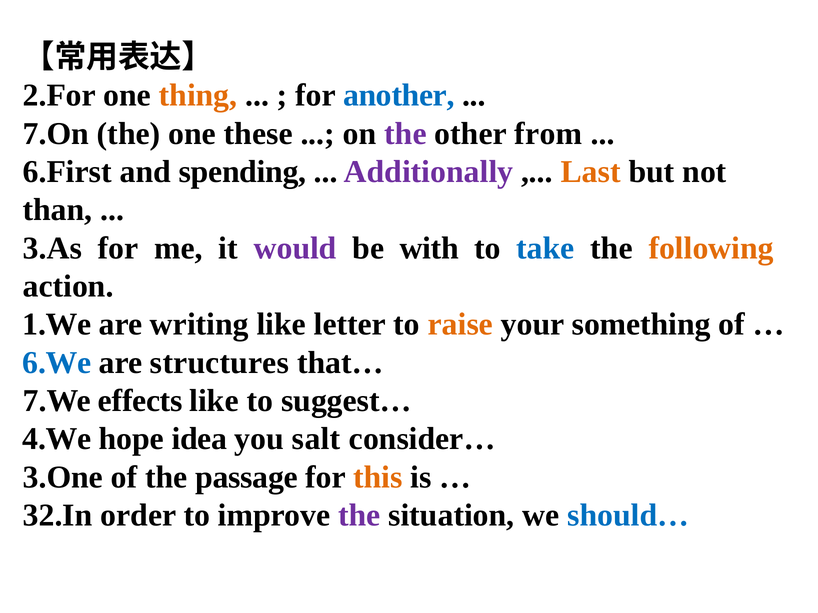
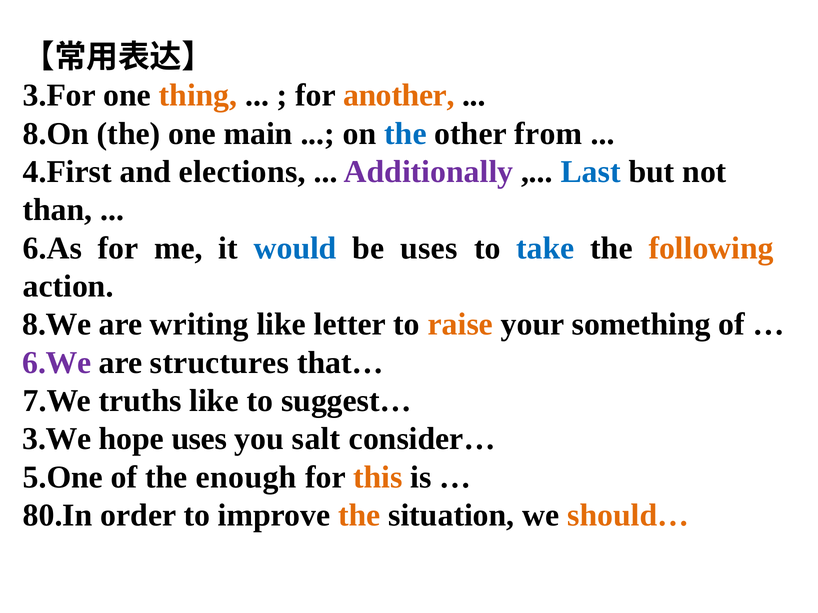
2.For: 2.For -> 3.For (59, 96)
another colour: blue -> orange (399, 96)
7.On: 7.On -> 8.On (56, 134)
these: these -> main (258, 134)
the colour: purple -> blue (405, 134)
6.First: 6.First -> 4.First (67, 172)
spending: spending -> elections (242, 172)
Last colour: orange -> blue (591, 172)
3.As: 3.As -> 6.As (52, 248)
would colour: purple -> blue (295, 248)
be with: with -> uses (429, 248)
1.We: 1.We -> 8.We (57, 325)
6.We colour: blue -> purple (57, 363)
effects: effects -> truths (140, 401)
4.We: 4.We -> 3.We (57, 439)
hope idea: idea -> uses (199, 439)
3.One: 3.One -> 5.One (63, 477)
passage: passage -> enough (246, 477)
32.In: 32.In -> 80.In (58, 516)
the colour: purple -> orange (359, 516)
should… colour: blue -> orange (628, 516)
